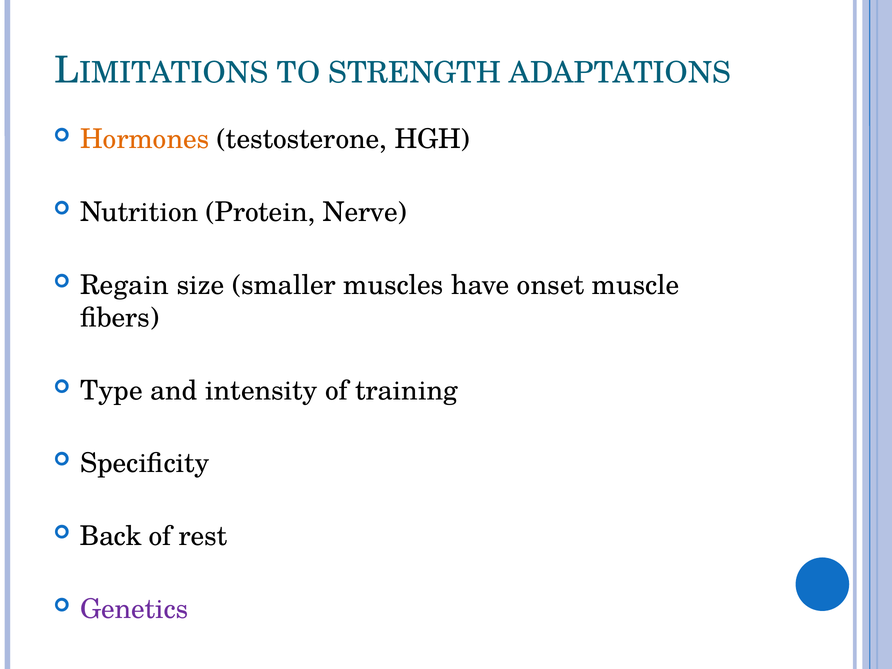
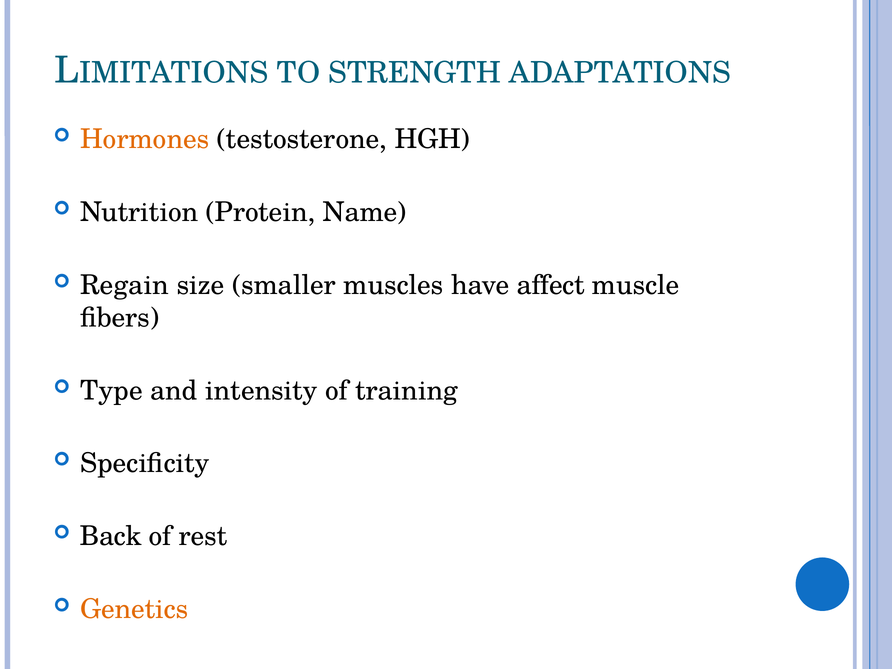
Nerve: Nerve -> Name (365, 212)
onset: onset -> affect (551, 285)
Genetics colour: purple -> orange (134, 609)
